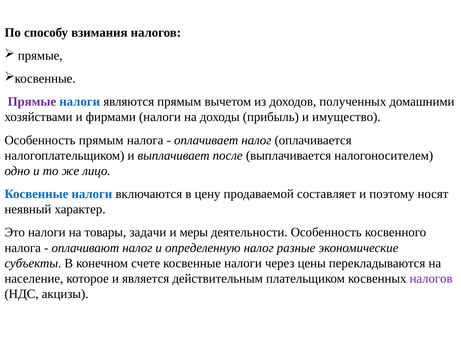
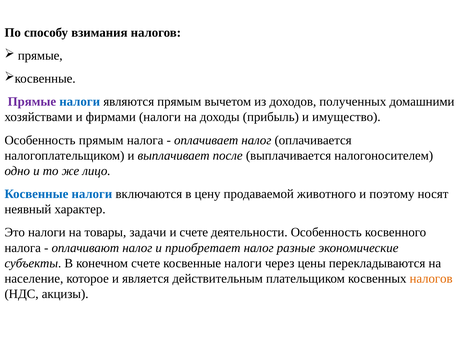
составляет: составляет -> животного (327, 194)
и меры: меры -> счете (194, 232)
определенную: определенную -> приобретает (203, 248)
налогов colour: purple -> orange (431, 278)
